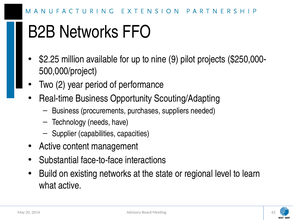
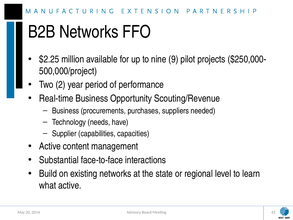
Scouting/Adapting: Scouting/Adapting -> Scouting/Revenue (187, 98)
